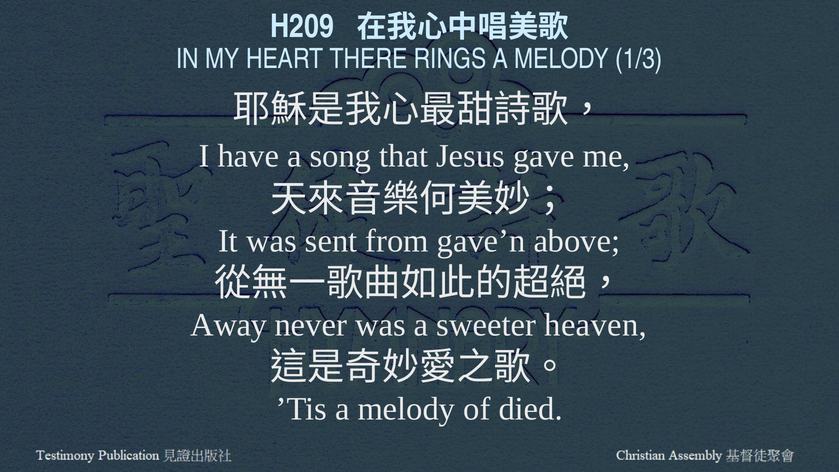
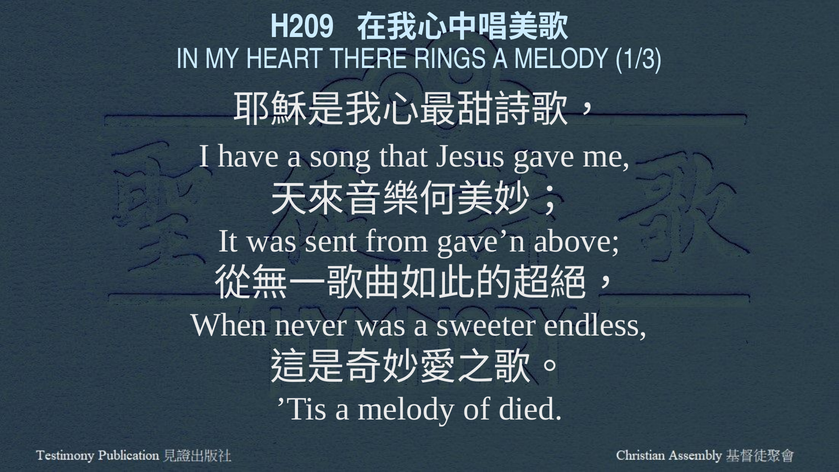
Away: Away -> When (229, 325)
heaven: heaven -> endless (596, 325)
